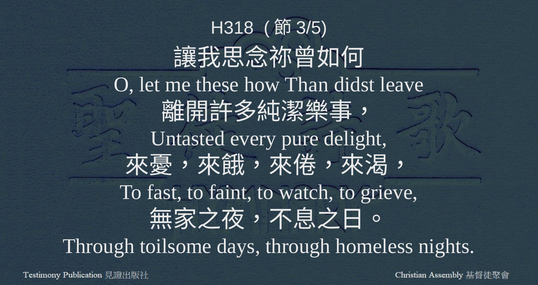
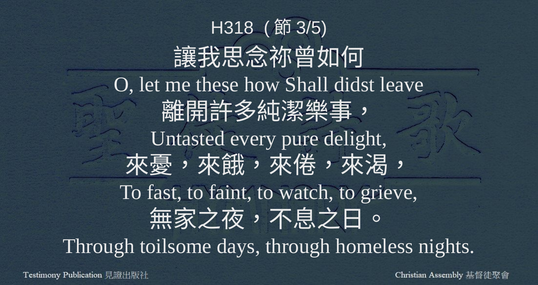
Than: Than -> Shall (307, 85)
